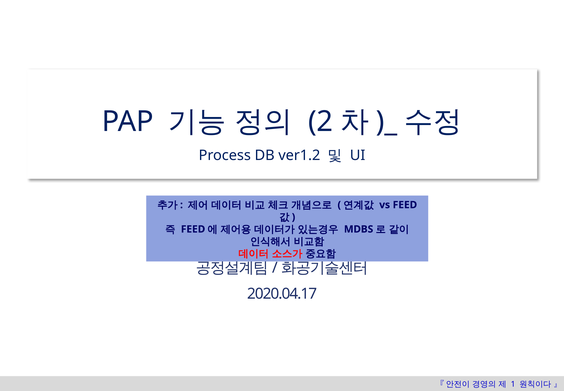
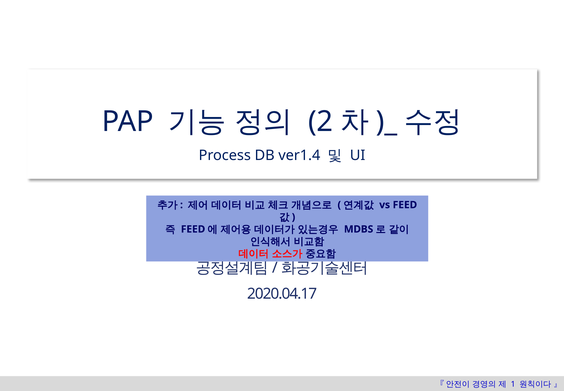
ver1.2: ver1.2 -> ver1.4 (299, 155)
